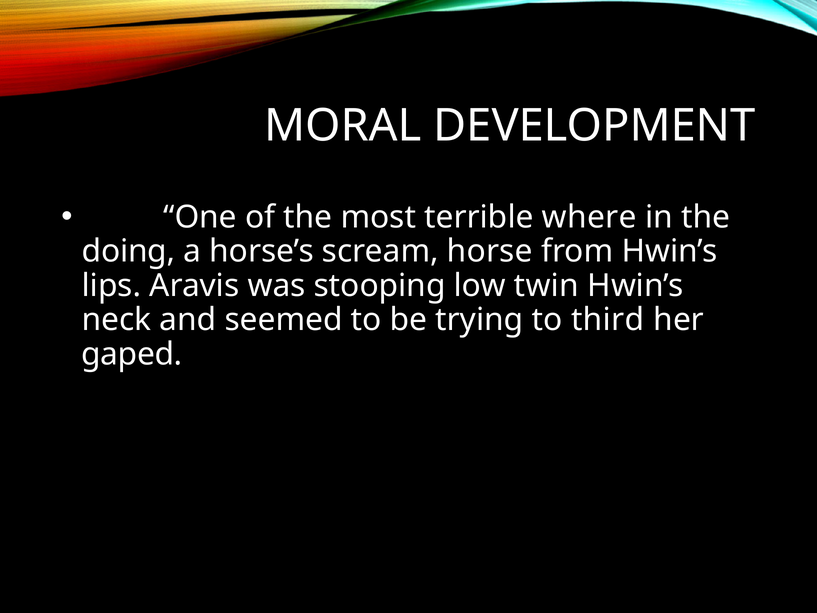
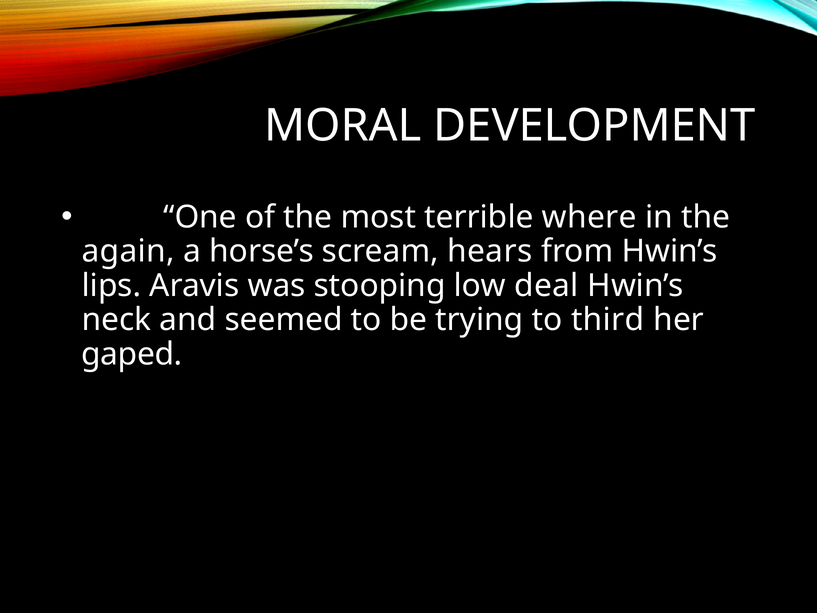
doing: doing -> again (128, 251)
horse: horse -> hears (490, 251)
twin: twin -> deal (546, 286)
